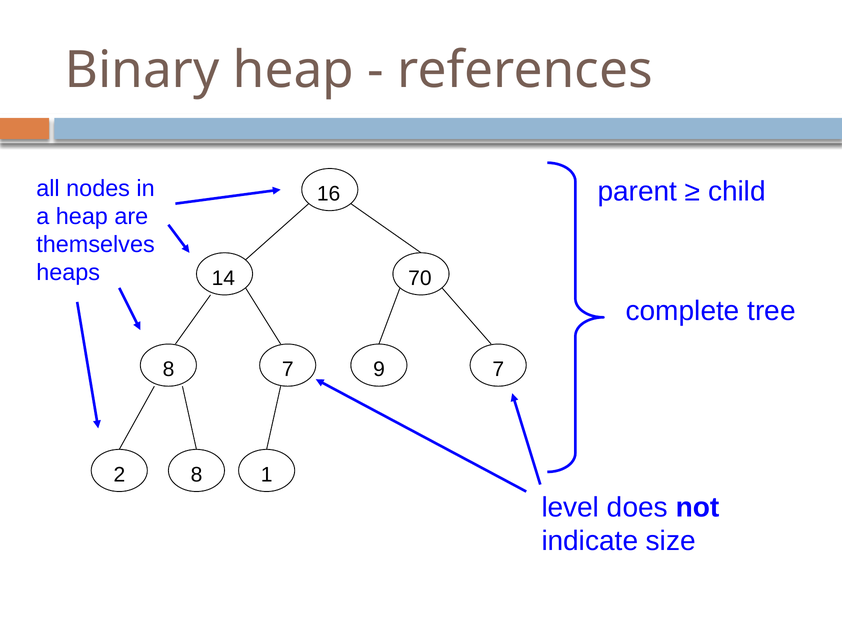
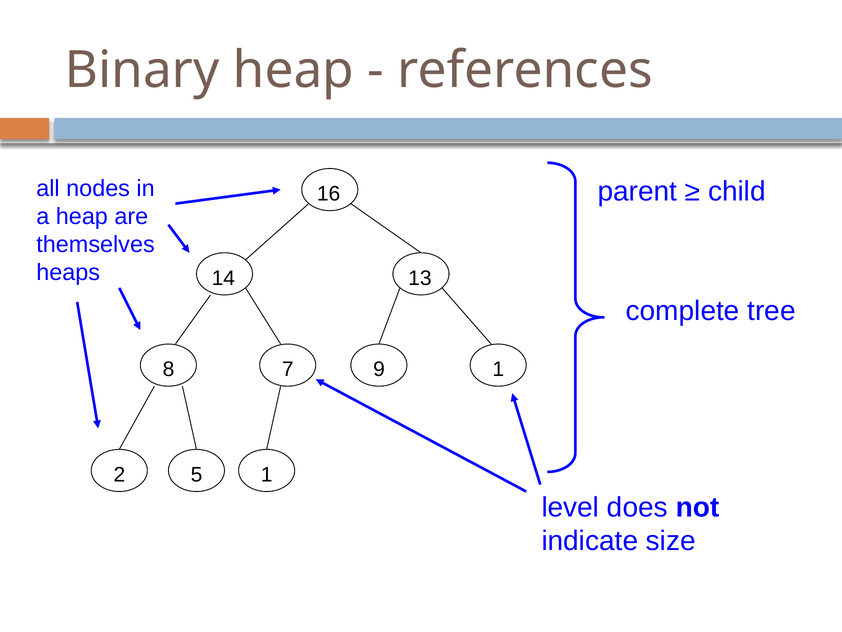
70: 70 -> 13 (420, 278)
9 7: 7 -> 1 (498, 369)
2 8: 8 -> 5 (197, 474)
